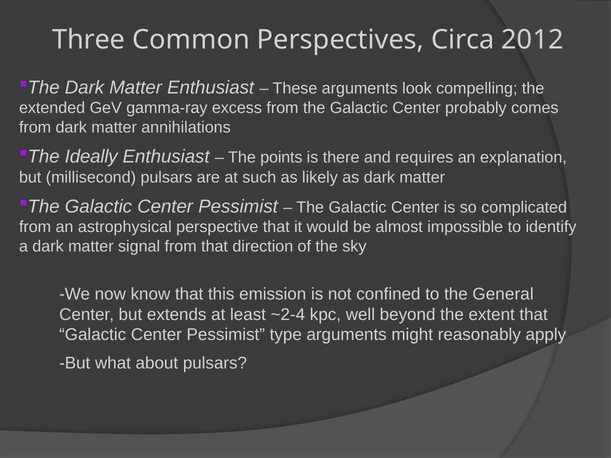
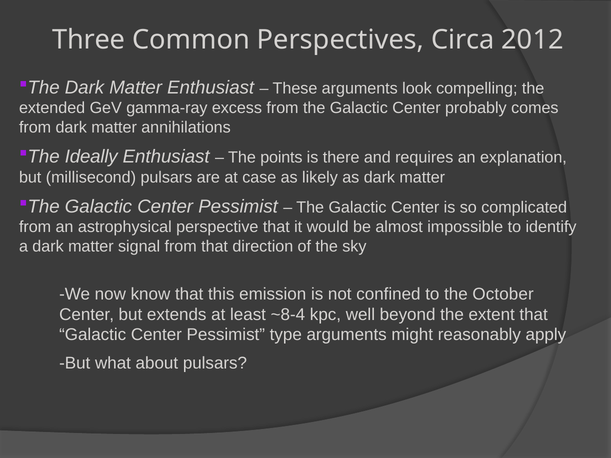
such: such -> case (259, 177)
General: General -> October (503, 294)
~2-4: ~2-4 -> ~8-4 (288, 315)
